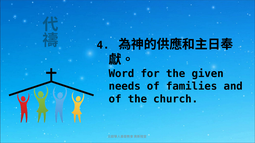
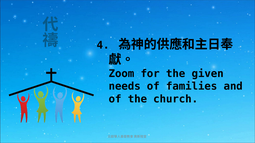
Word: Word -> Zoom (121, 74)
